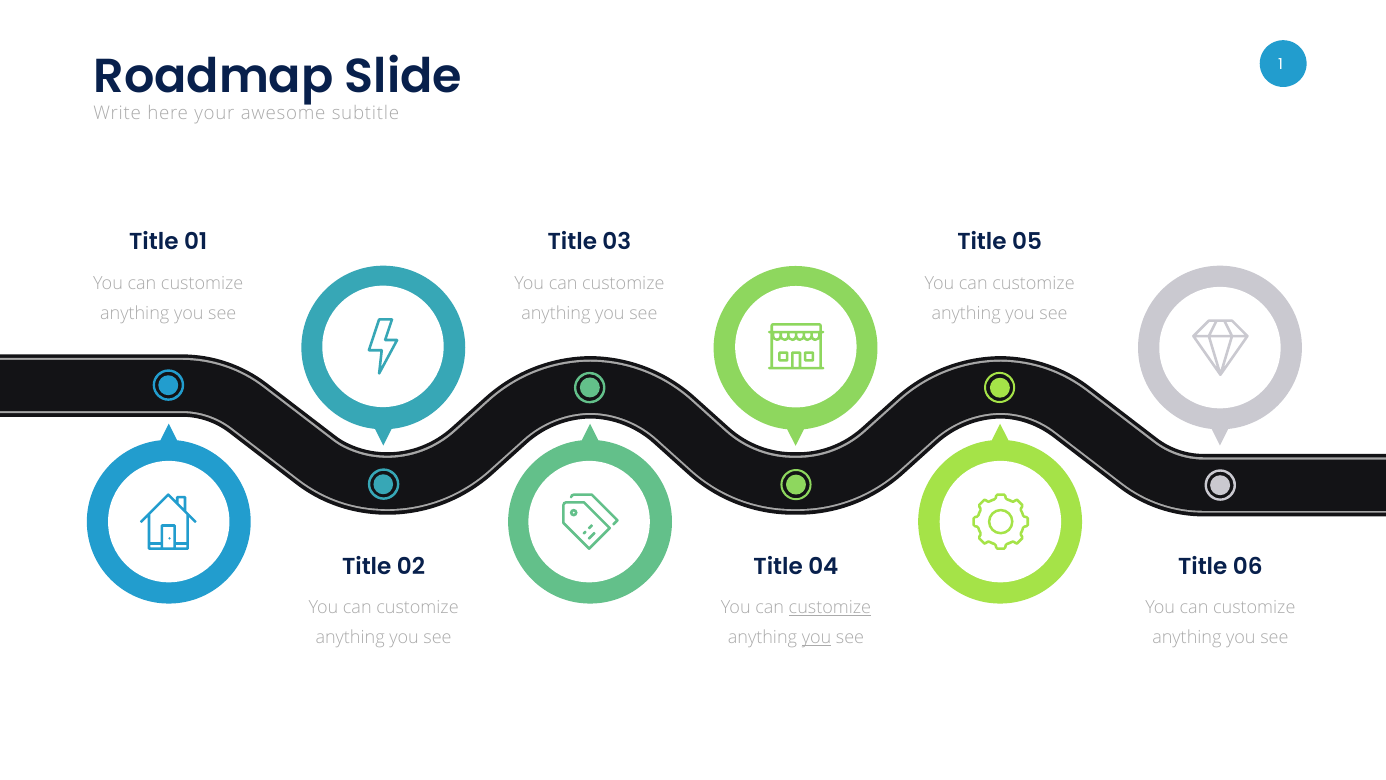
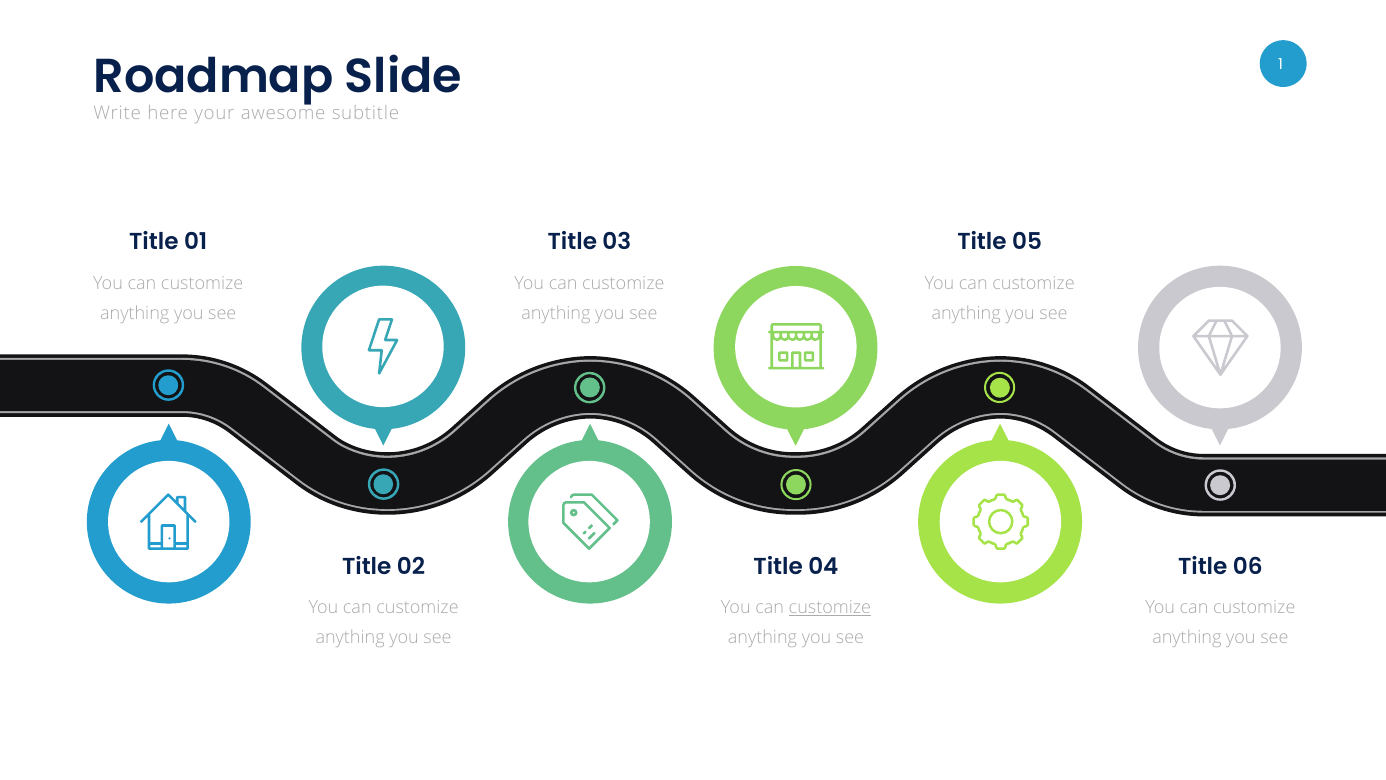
you underline: present -> none (816, 637)
